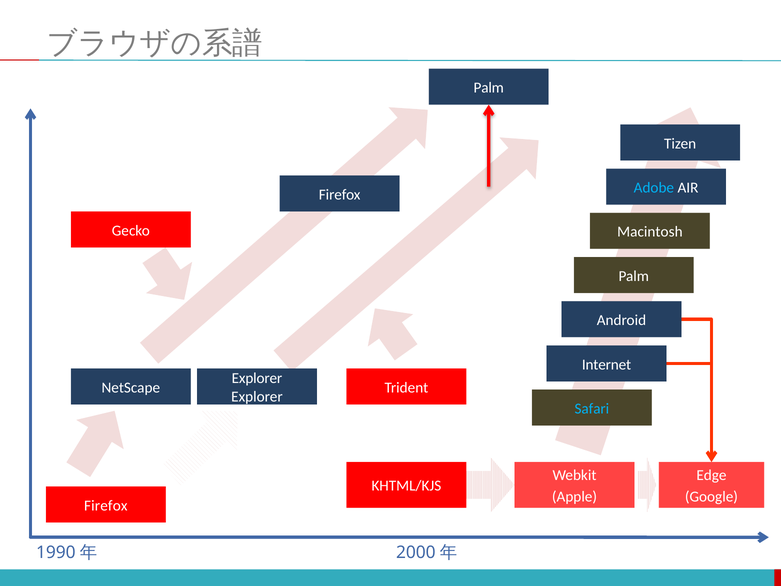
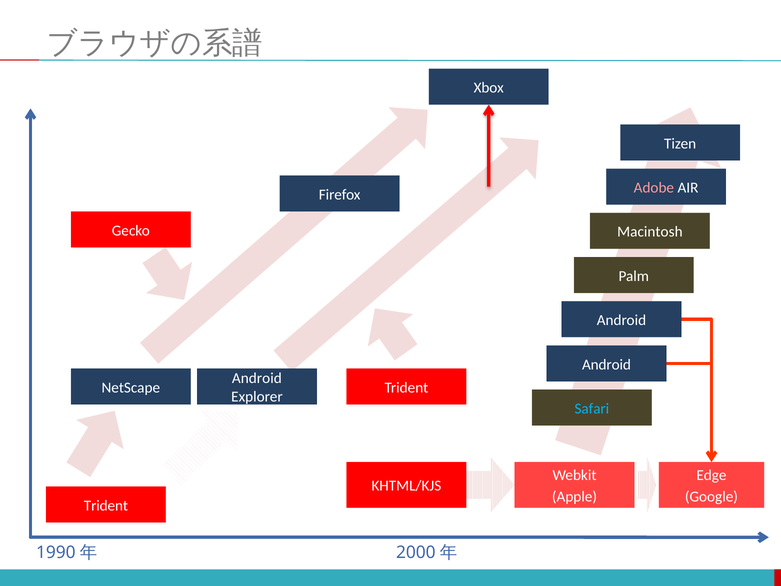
Palm: Palm -> Xbox (489, 88)
Adobe colour: light blue -> pink (654, 188)
Internet: Internet -> Android (606, 364)
Explorer: Explorer -> Android (257, 378)
Firefox: Firefox -> Trident (106, 505)
